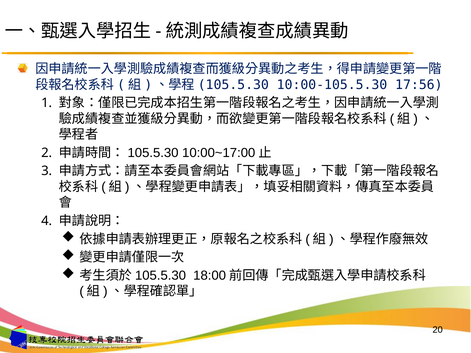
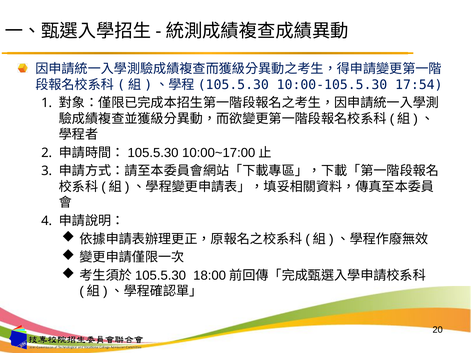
17:56: 17:56 -> 17:54 (419, 85)
